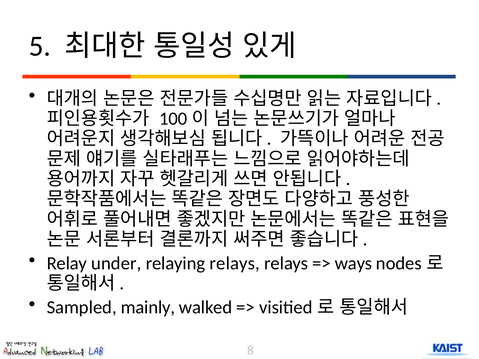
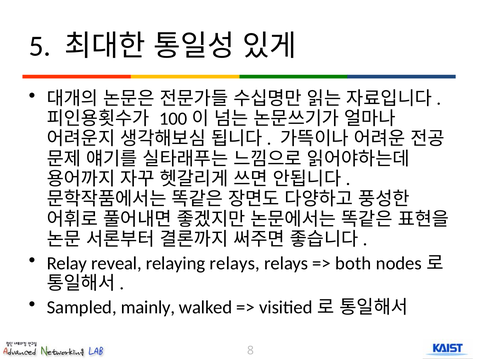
under: under -> reveal (116, 264)
ways: ways -> both (353, 264)
